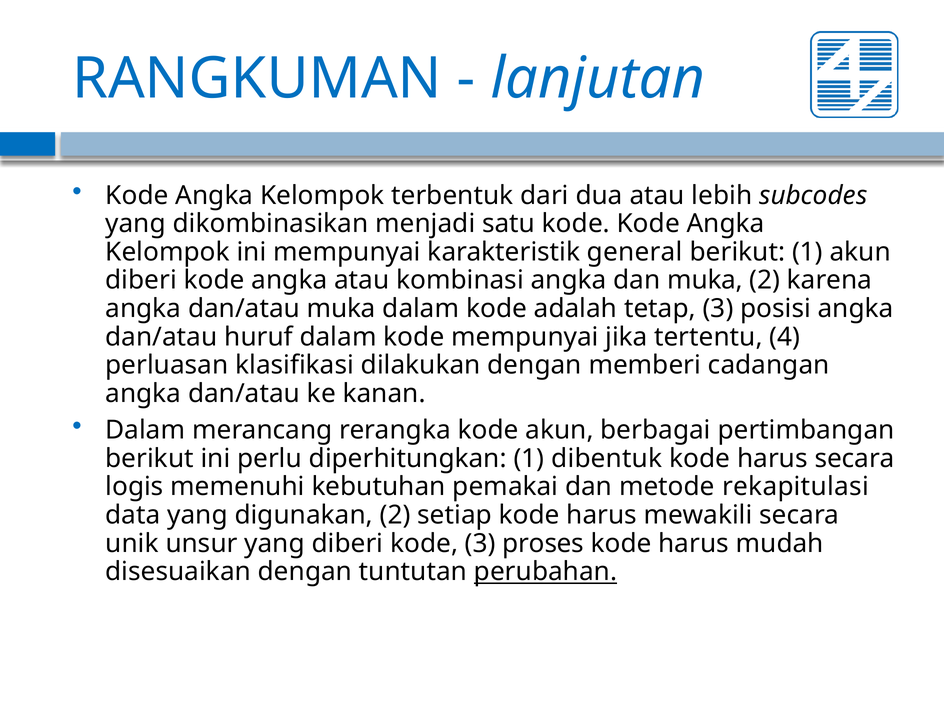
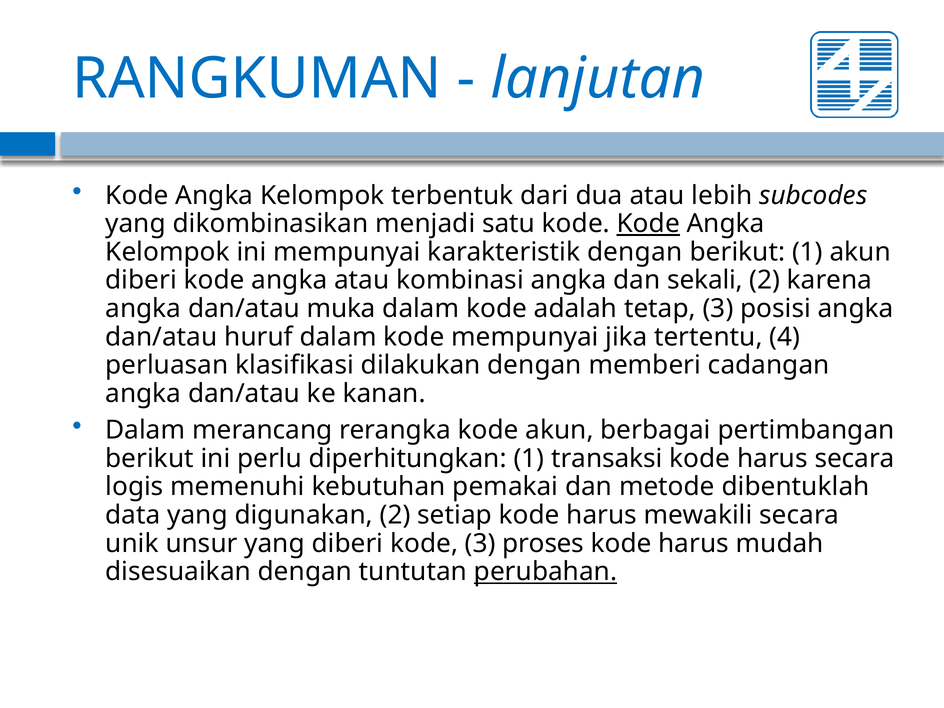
Kode underline: none -> present (648, 224)
karakteristik general: general -> dengan (635, 252)
dan muka: muka -> sekali (705, 280)
dibentuk: dibentuk -> transaksi (607, 459)
rekapitulasi: rekapitulasi -> dibentuklah (796, 487)
